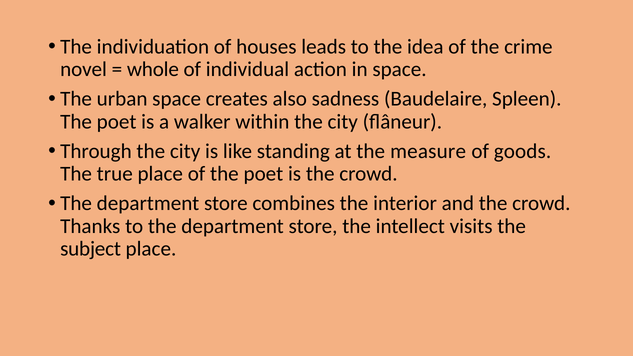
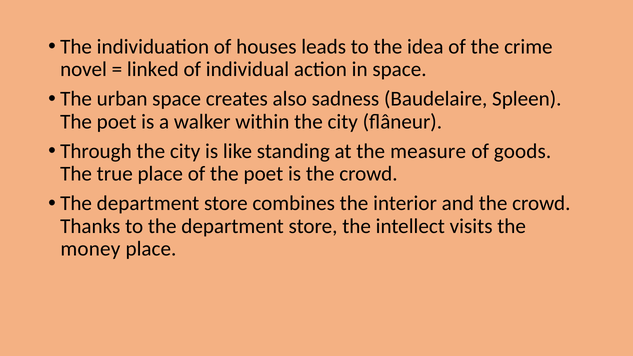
whole: whole -> linked (153, 70)
subject: subject -> money (90, 249)
